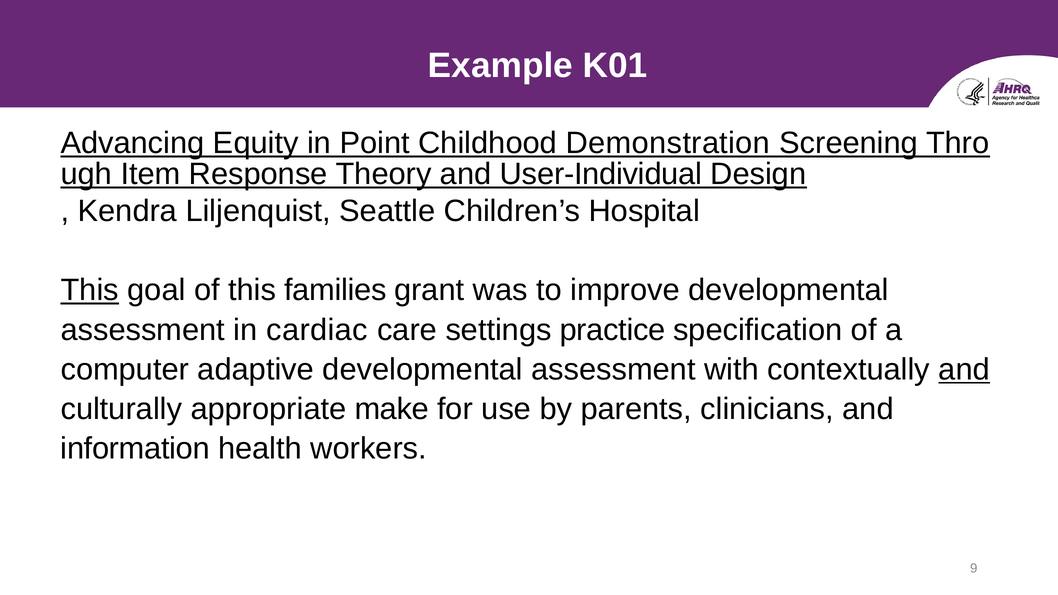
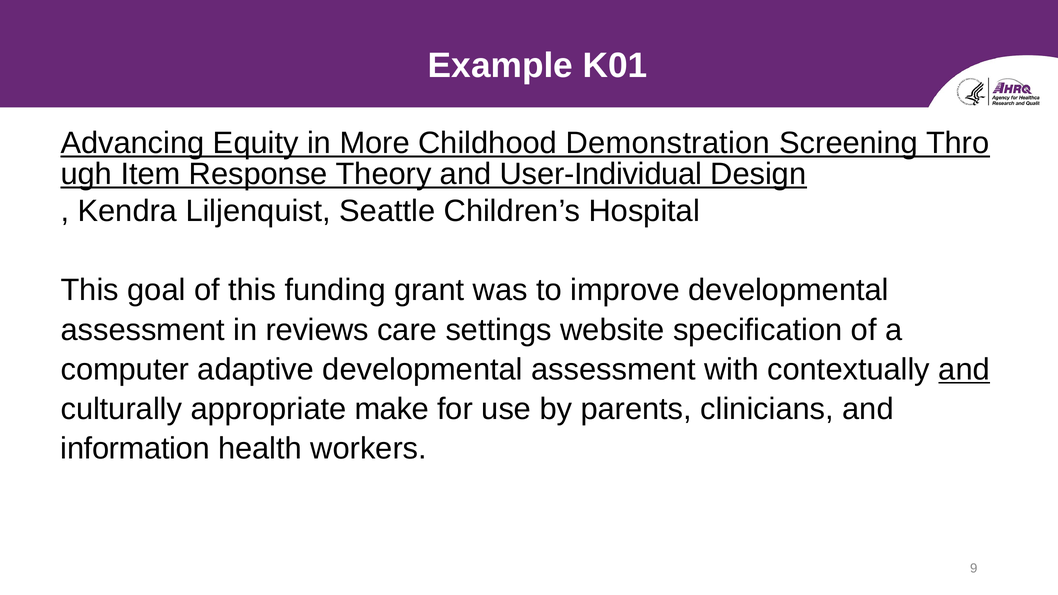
Point: Point -> More (375, 143)
This underline: present -> none (90, 290)
families: families -> funding (335, 290)
cardiac: cardiac -> reviews (317, 330)
practice: practice -> website (612, 330)
